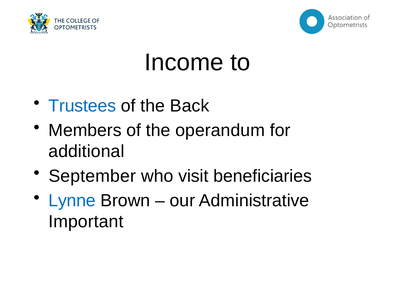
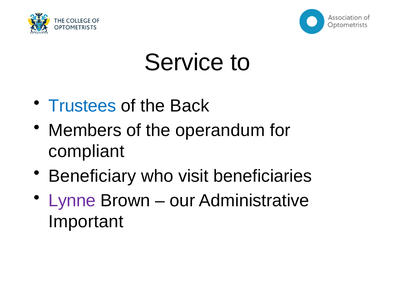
Income: Income -> Service (184, 63)
additional: additional -> compliant (86, 152)
September: September -> Beneficiary (92, 176)
Lynne colour: blue -> purple (72, 201)
